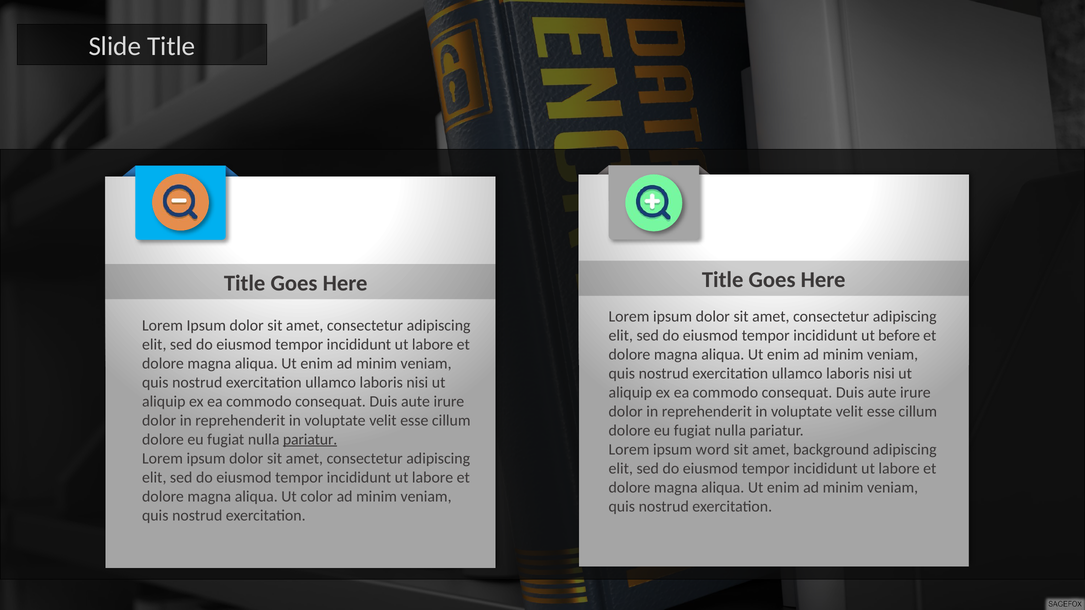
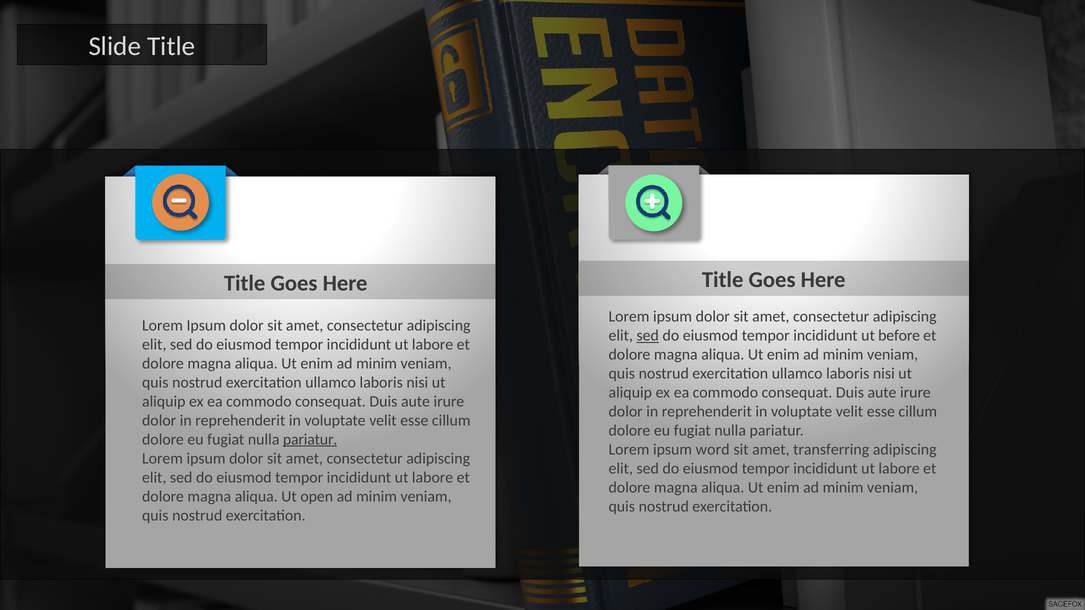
sed underline: none -> present (648, 336)
background: background -> transferring (831, 450)
color: color -> open (317, 497)
